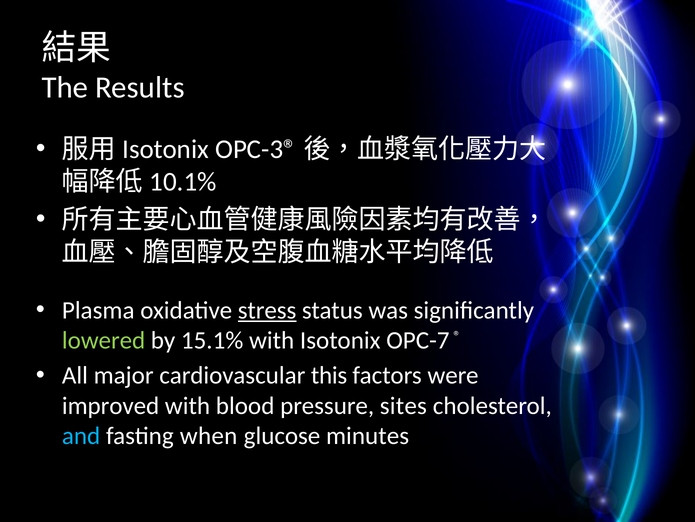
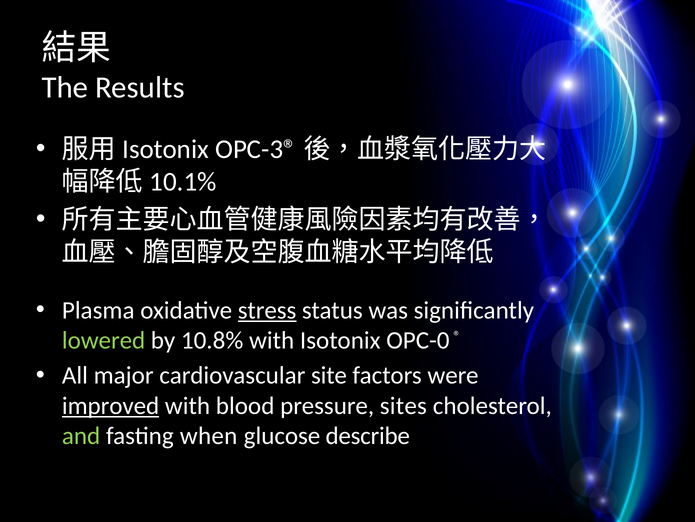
15.1%: 15.1% -> 10.8% (212, 340)
OPC-7: OPC-7 -> OPC-0 (418, 340)
this: this -> site (329, 375)
improved underline: none -> present (111, 405)
and colour: light blue -> light green (81, 435)
minutes: minutes -> describe (368, 435)
